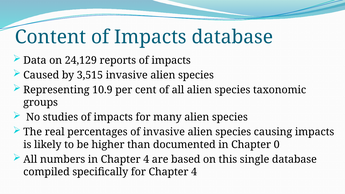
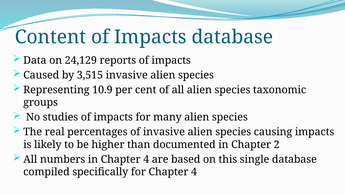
0: 0 -> 2 (277, 145)
